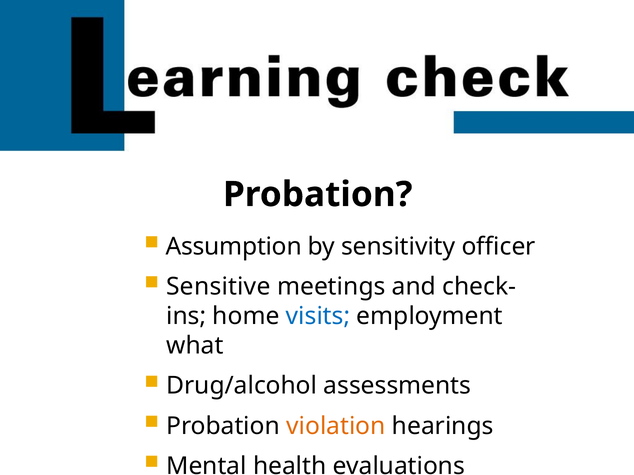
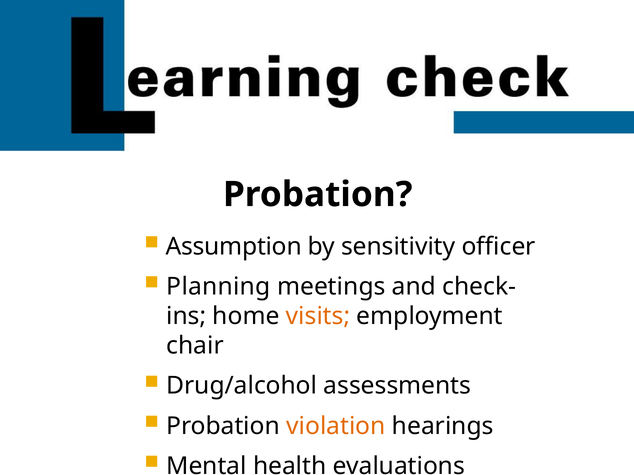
Sensitive: Sensitive -> Planning (218, 287)
visits colour: blue -> orange (318, 316)
what: what -> chair (195, 346)
